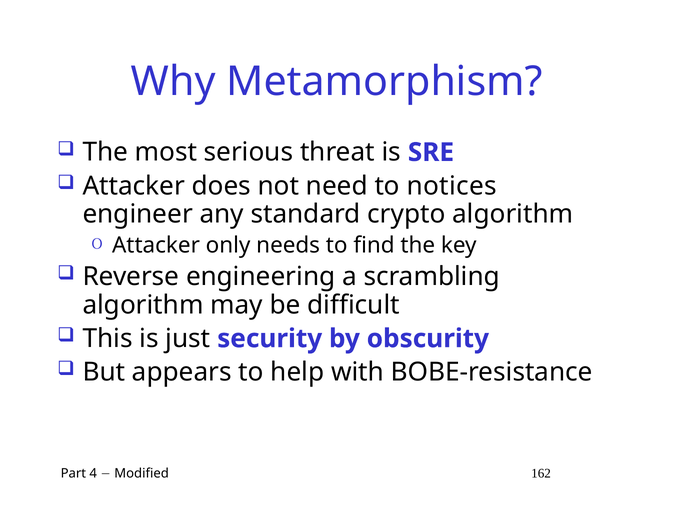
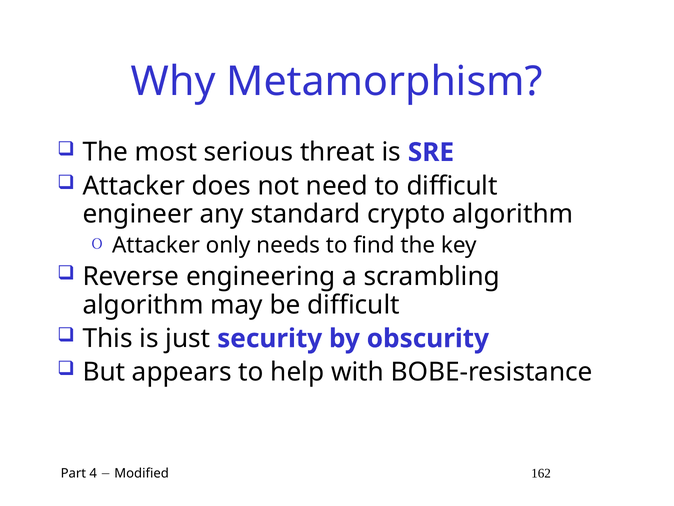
to notices: notices -> difficult (452, 186)
